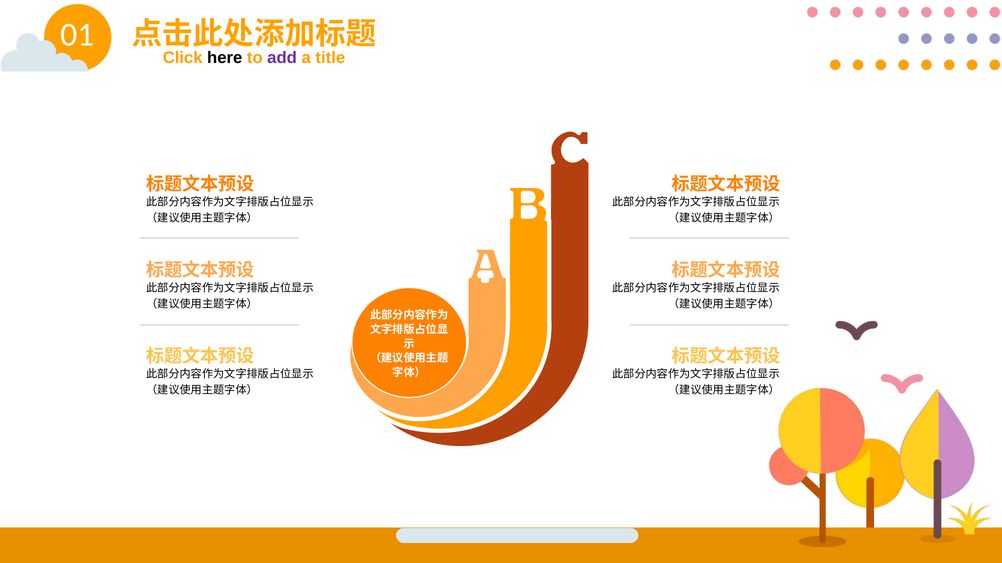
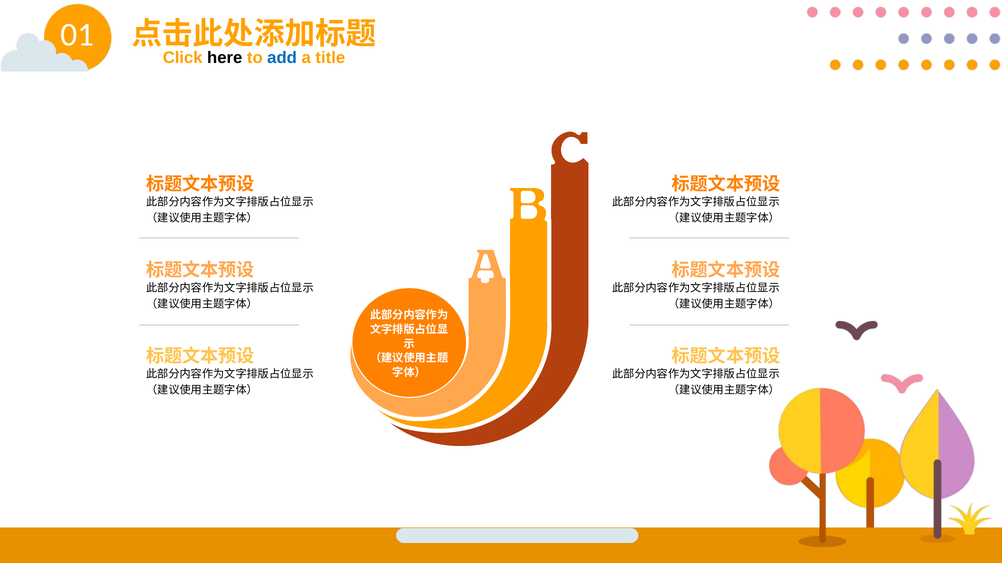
add colour: purple -> blue (282, 58)
